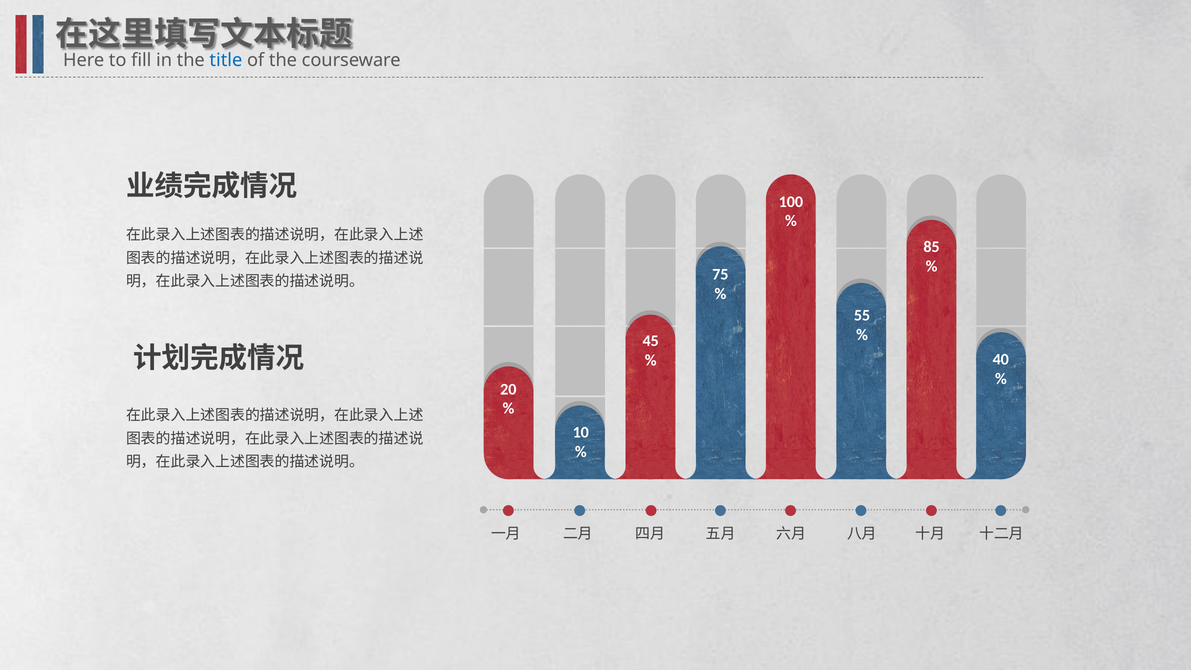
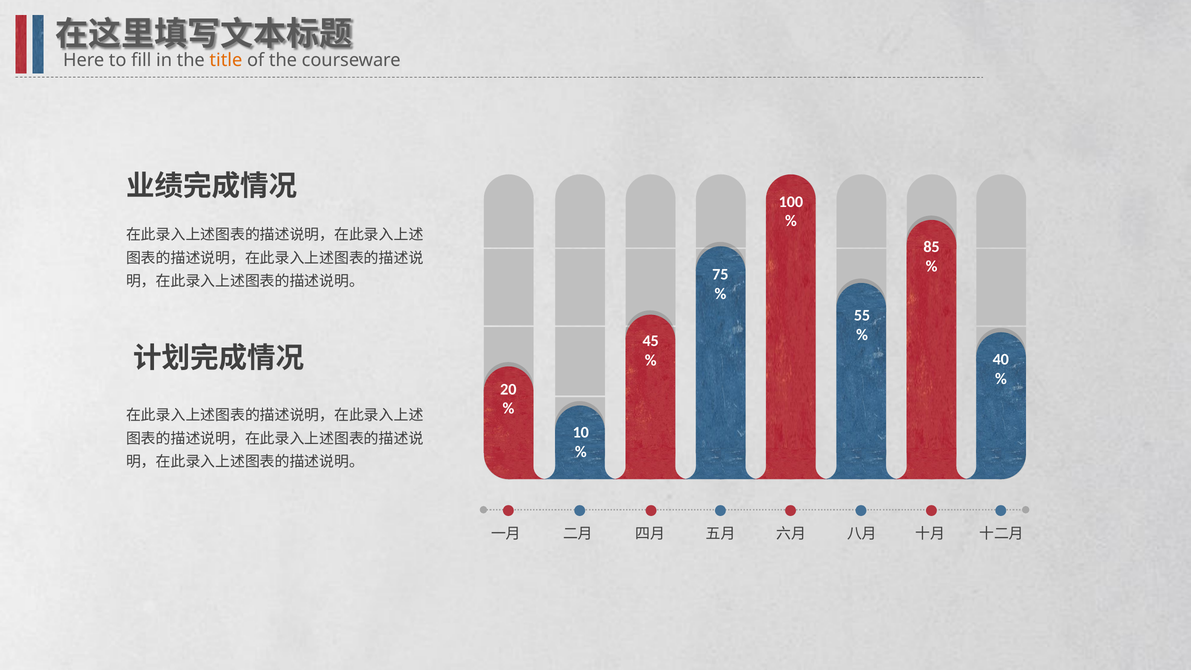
title colour: blue -> orange (226, 60)
